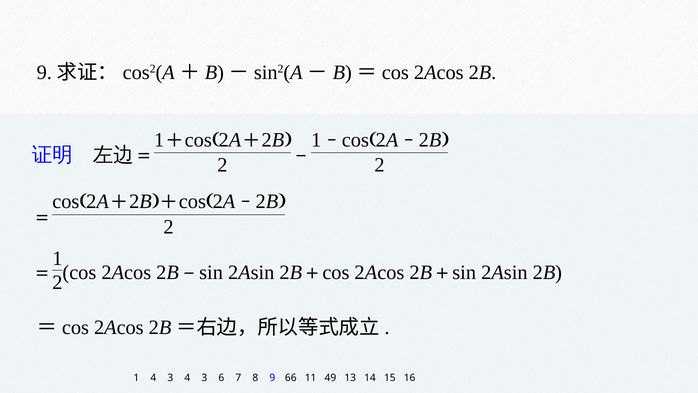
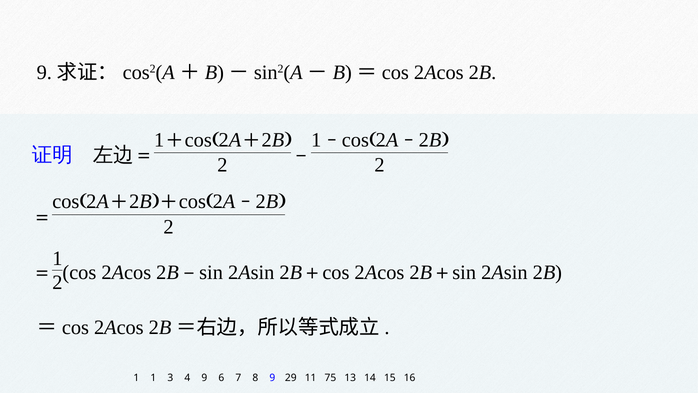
1 4: 4 -> 1 (153, 377)
3 4 3: 3 -> 9 (204, 377)
66: 66 -> 29 (291, 377)
49: 49 -> 75 (330, 377)
